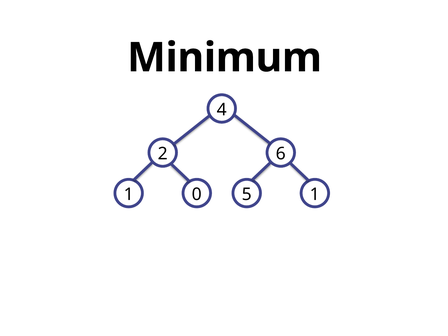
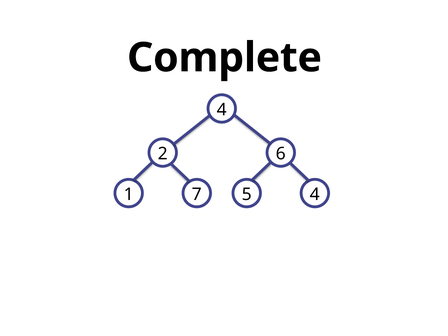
Minimum: Minimum -> Complete (225, 58)
0: 0 -> 7 (197, 194)
5 1: 1 -> 4 (315, 194)
